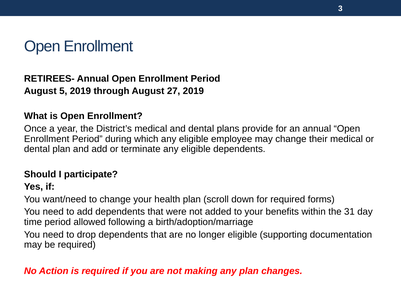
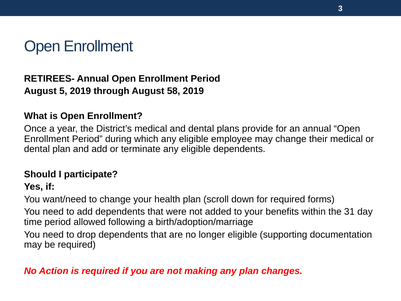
27: 27 -> 58 (174, 91)
